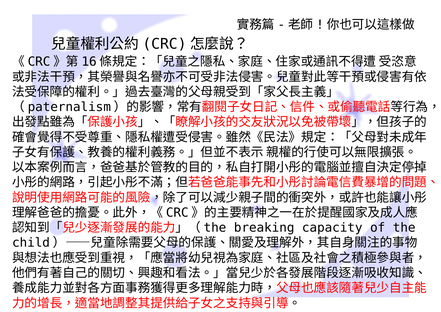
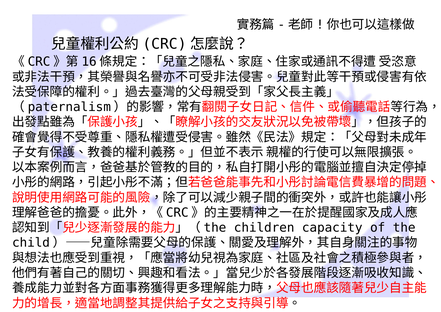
breaking: breaking -> children (264, 228)
